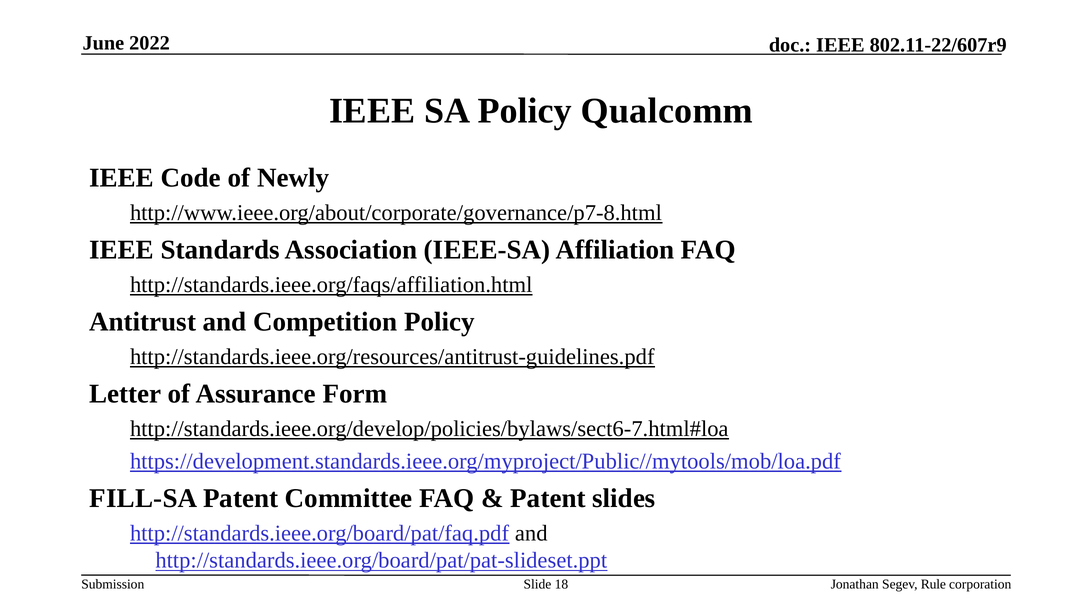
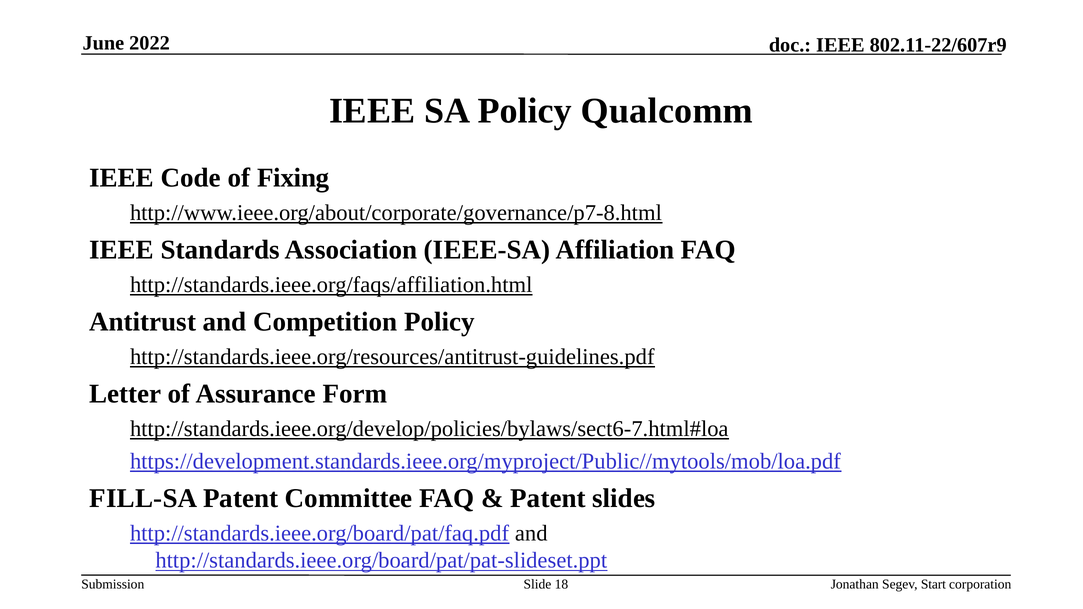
Newly: Newly -> Fixing (293, 178)
Rule: Rule -> Start (933, 584)
